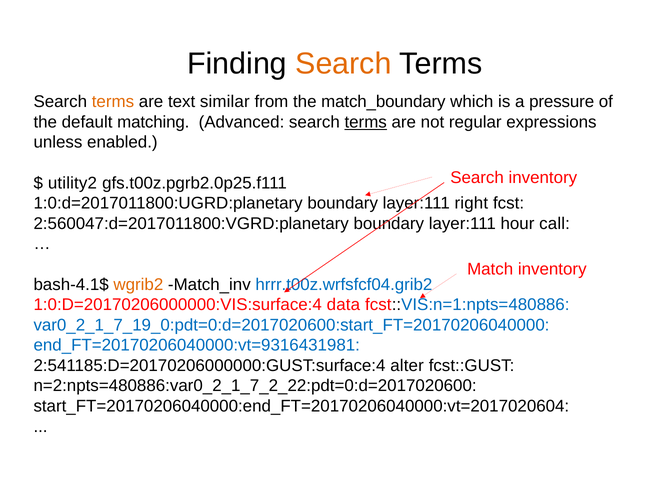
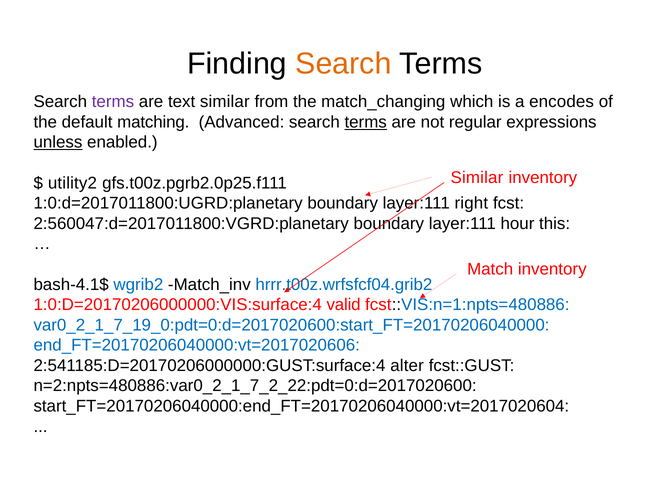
terms colour: orange -> purple (113, 102)
match_boundary: match_boundary -> match_changing (383, 102)
pressure: pressure -> encodes (562, 102)
unless underline: none -> present (58, 142)
Search: Search -> Similar (477, 178)
call: call -> this (555, 224)
wgrib2 colour: orange -> blue (138, 285)
data: data -> valid (344, 305)
end_FT=20170206040000:vt=9316431981: end_FT=20170206040000:vt=9316431981 -> end_FT=20170206040000:vt=2017020606 (197, 345)
